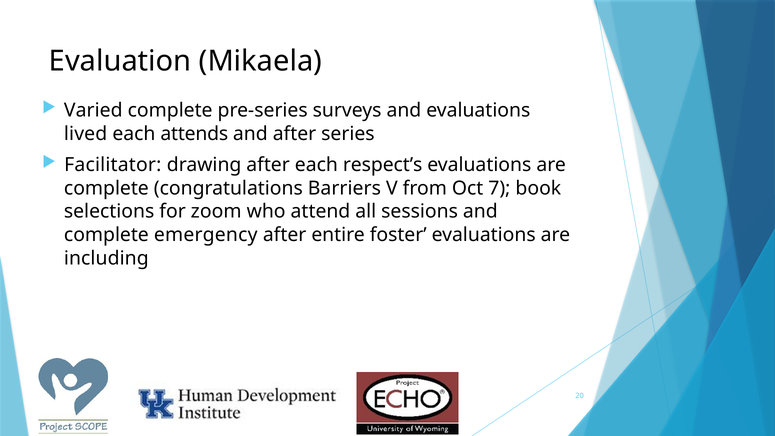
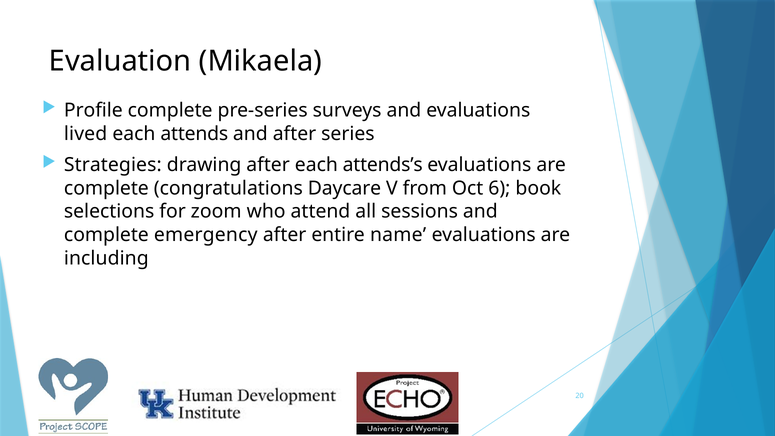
Varied: Varied -> Profile (93, 110)
Facilitator: Facilitator -> Strategies (113, 165)
respect’s: respect’s -> attends’s (383, 165)
Barriers: Barriers -> Daycare (344, 188)
7: 7 -> 6 (499, 188)
foster: foster -> name (398, 235)
